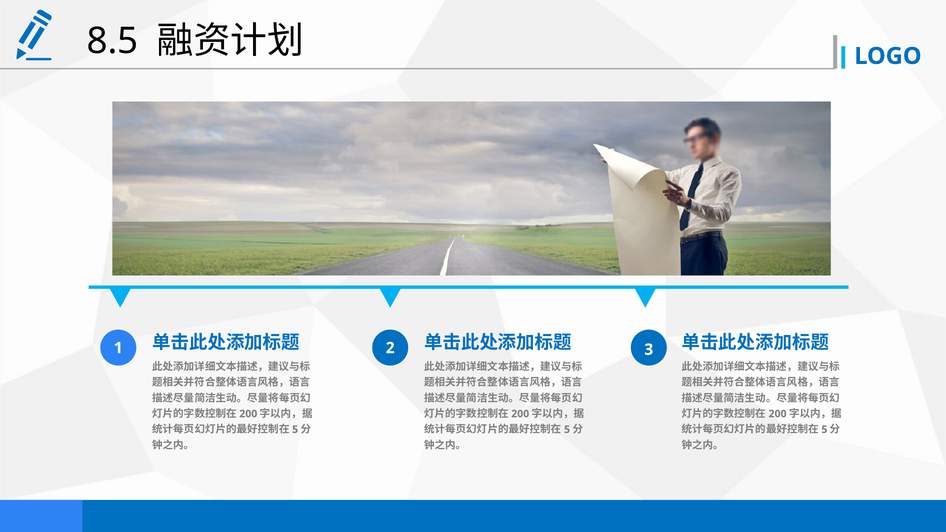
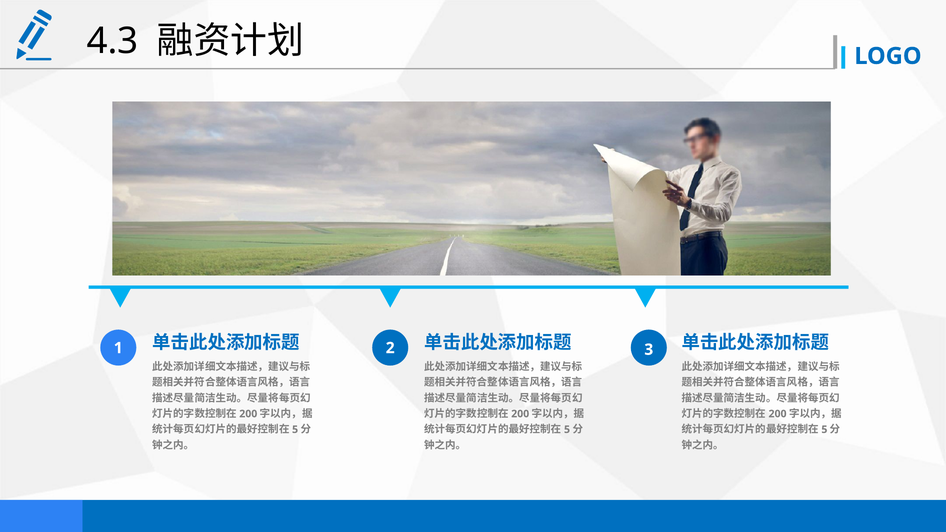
8.5: 8.5 -> 4.3 (113, 41)
